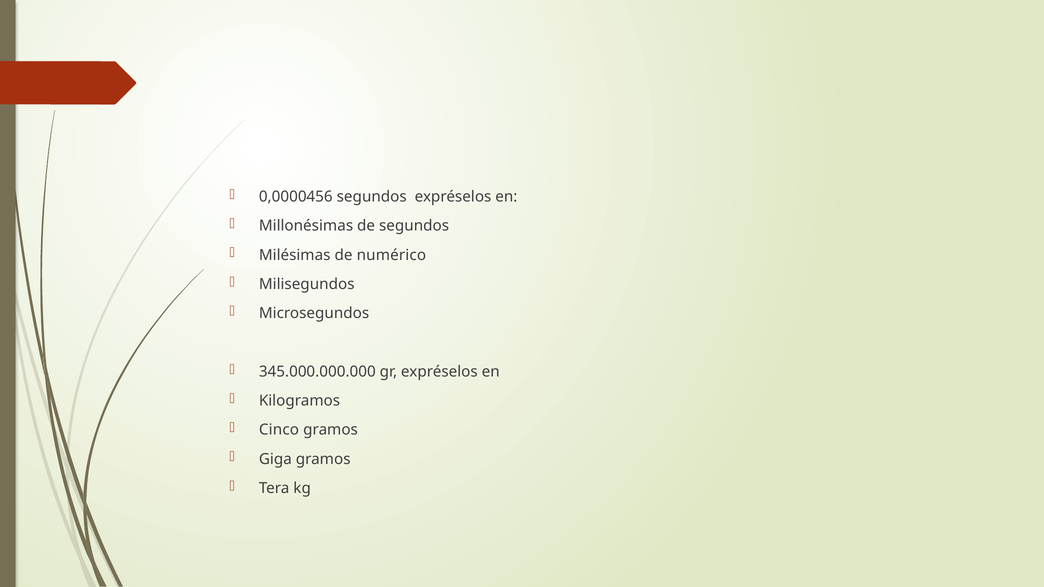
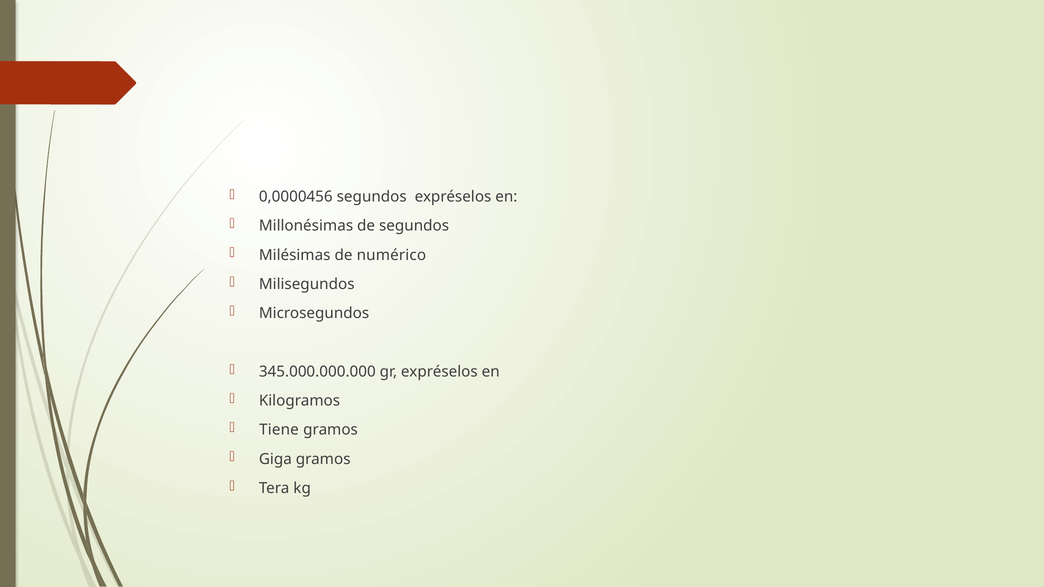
Cinco: Cinco -> Tiene (279, 430)
